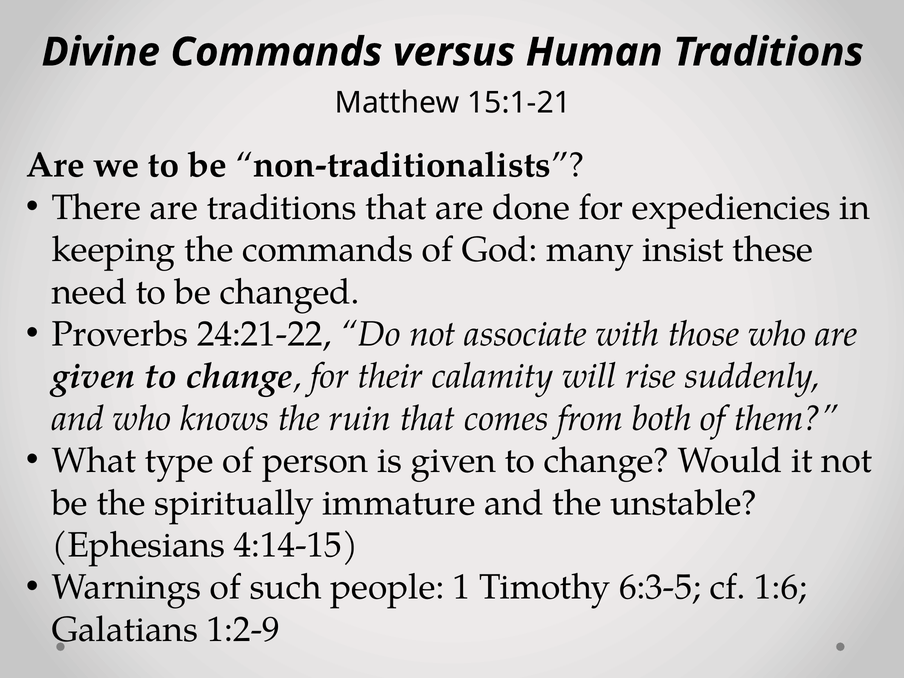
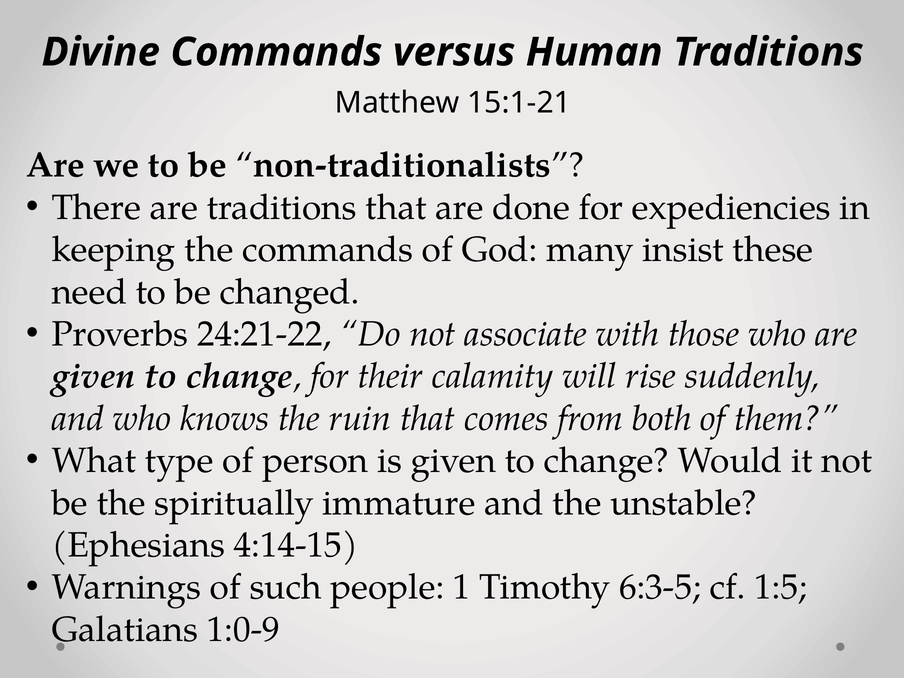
1:6: 1:6 -> 1:5 (781, 587)
1:2-9: 1:2-9 -> 1:0-9 (243, 630)
